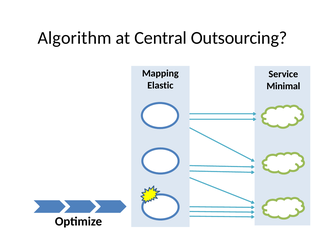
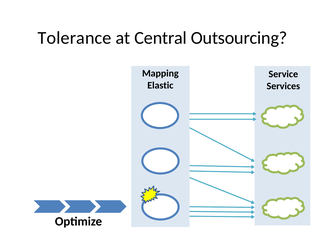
Algorithm: Algorithm -> Tolerance (75, 38)
Minimal: Minimal -> Services (283, 86)
